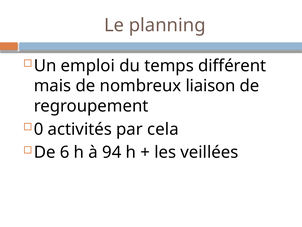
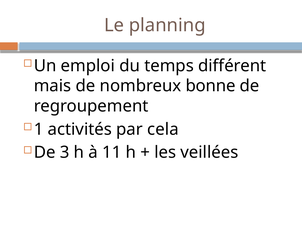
liaison: liaison -> bonne (211, 86)
0: 0 -> 1 (39, 129)
6: 6 -> 3 (65, 152)
94: 94 -> 11 (112, 152)
